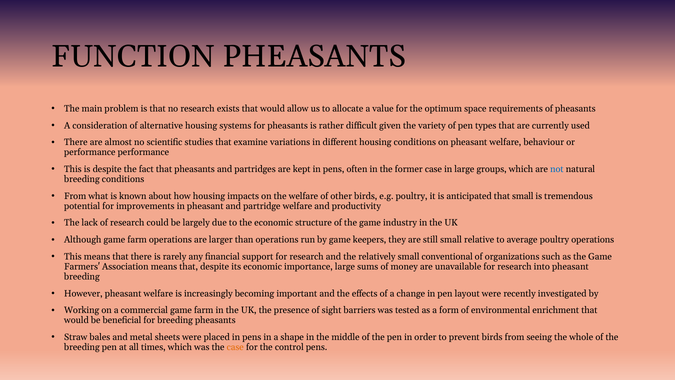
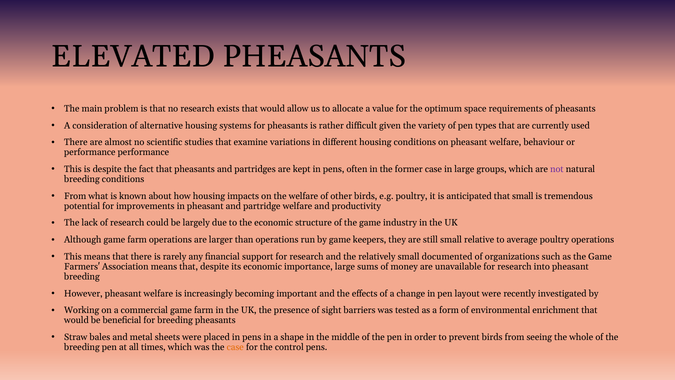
FUNCTION: FUNCTION -> ELEVATED (133, 57)
not colour: blue -> purple (557, 169)
conventional: conventional -> documented (447, 257)
